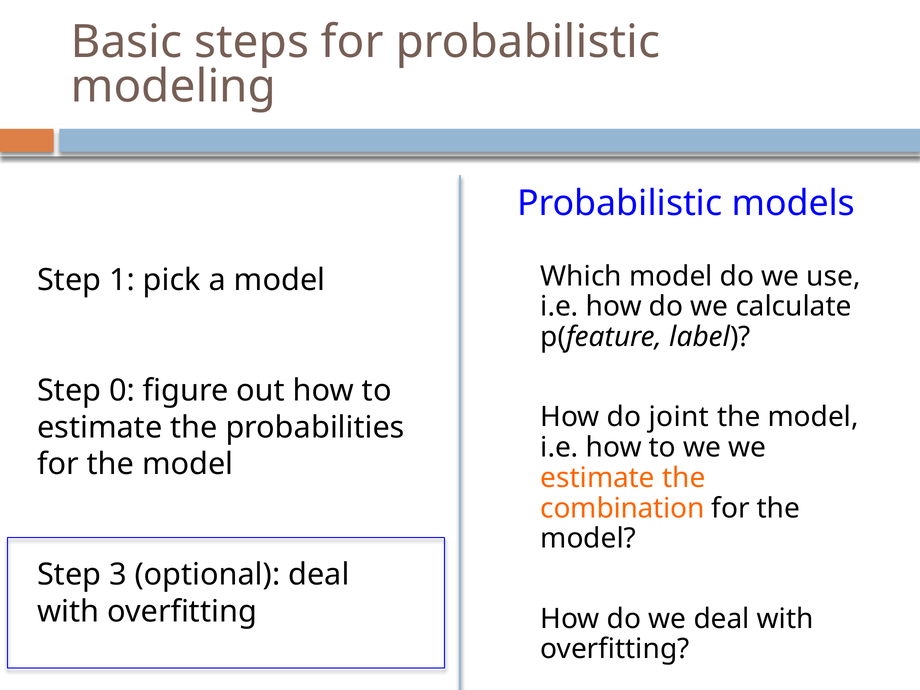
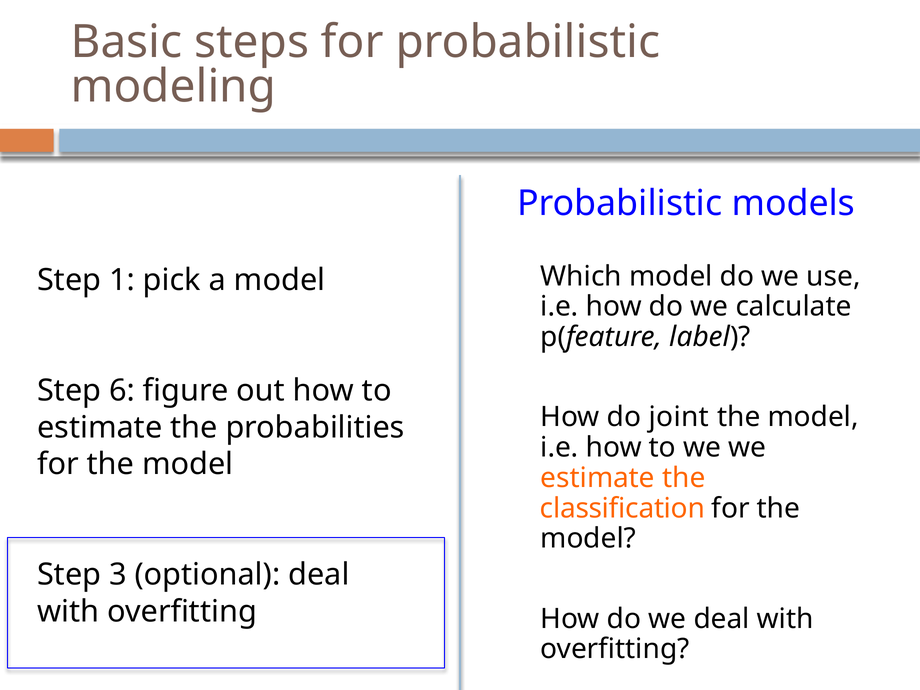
0: 0 -> 6 (122, 391)
combination: combination -> classification (622, 508)
